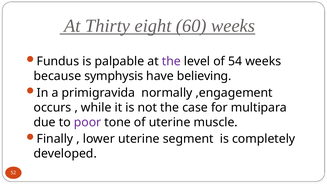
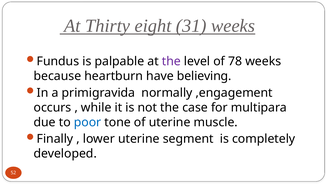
60: 60 -> 31 (191, 26)
54: 54 -> 78 (235, 61)
symphysis: symphysis -> heartburn (114, 76)
poor colour: purple -> blue (88, 122)
